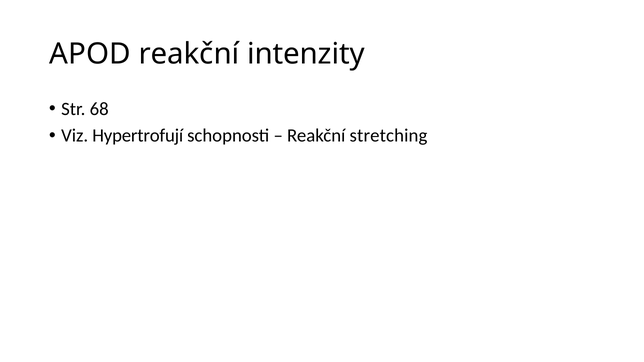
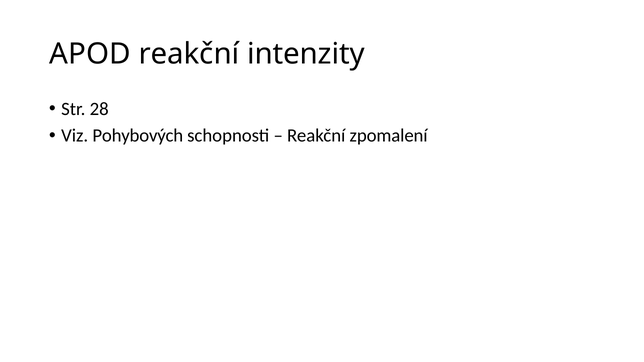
68: 68 -> 28 (99, 109)
Hypertrofují: Hypertrofují -> Pohybových (138, 136)
stretching: stretching -> zpomalení (389, 136)
